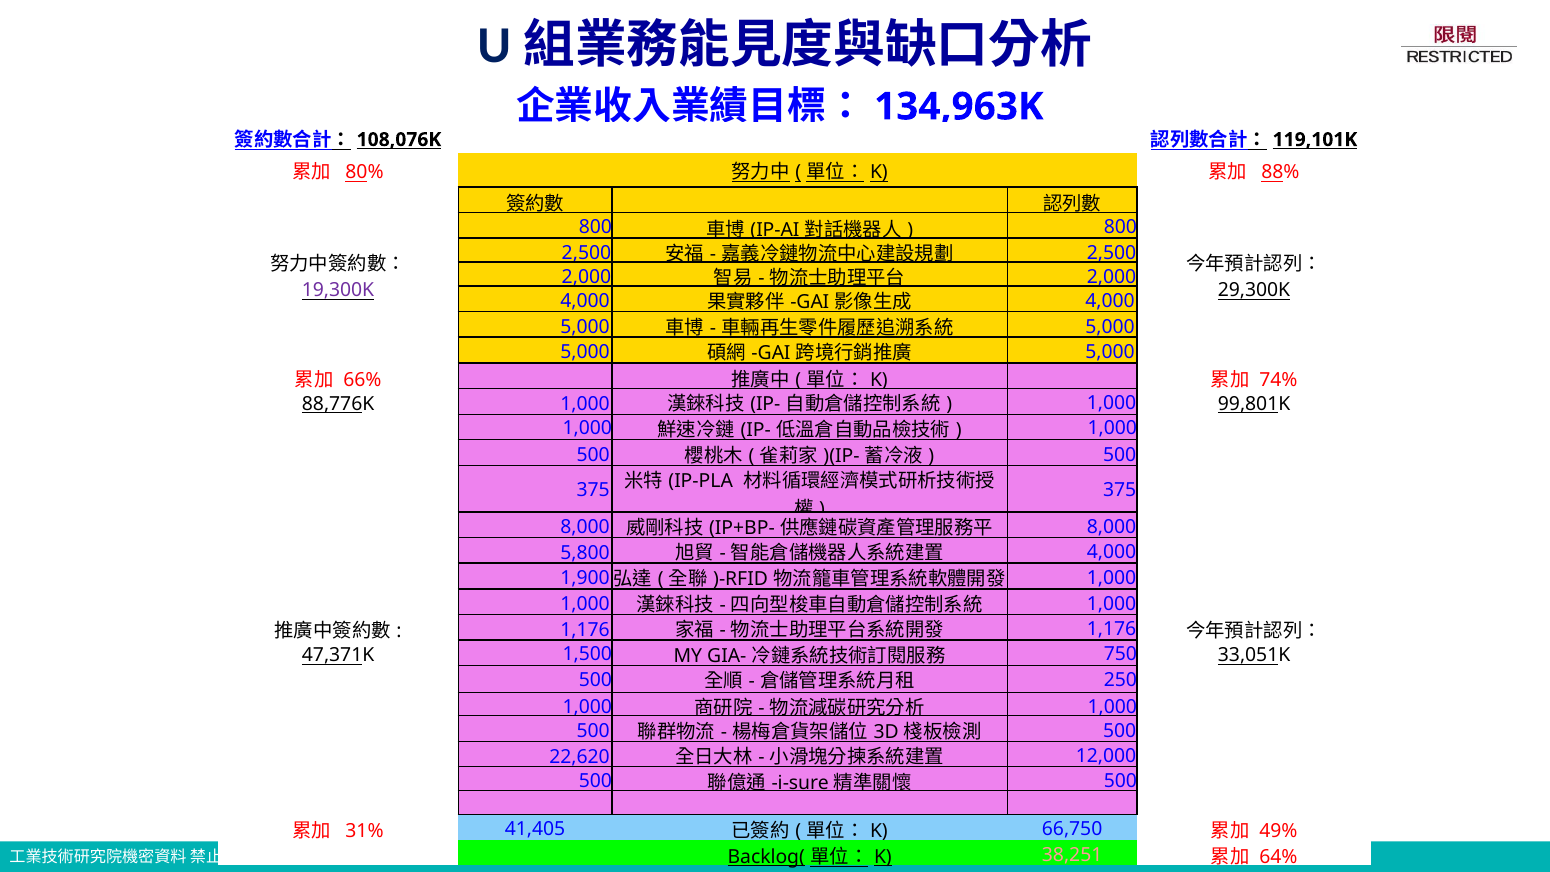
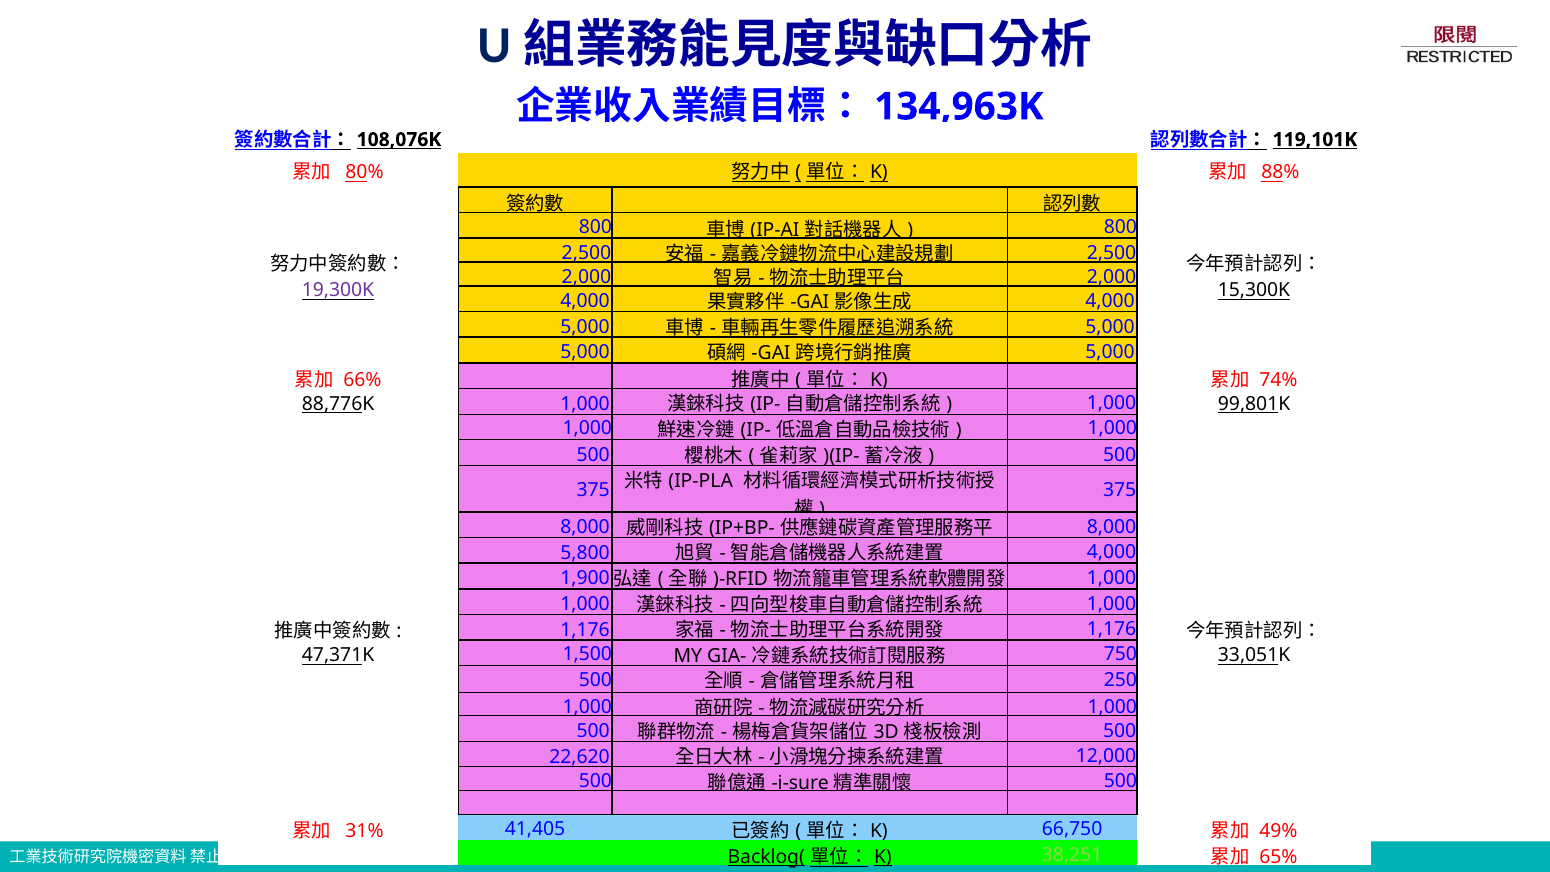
29,300K: 29,300K -> 15,300K (1254, 290)
38,251 colour: pink -> light green (1072, 855)
64%: 64% -> 65% (1278, 857)
